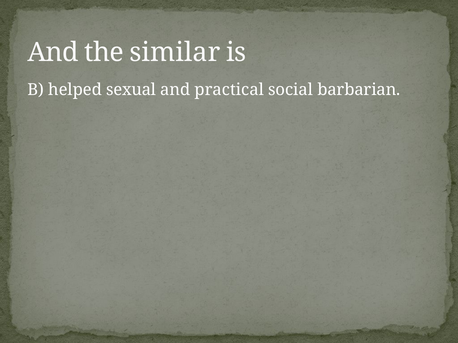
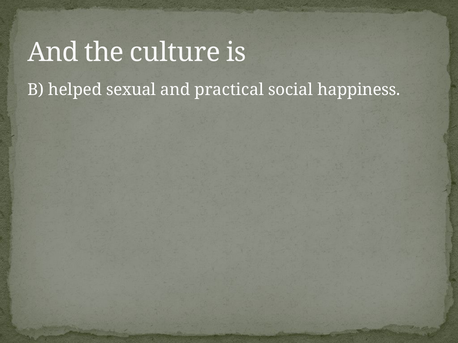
similar: similar -> culture (175, 52)
barbarian: barbarian -> happiness (359, 90)
